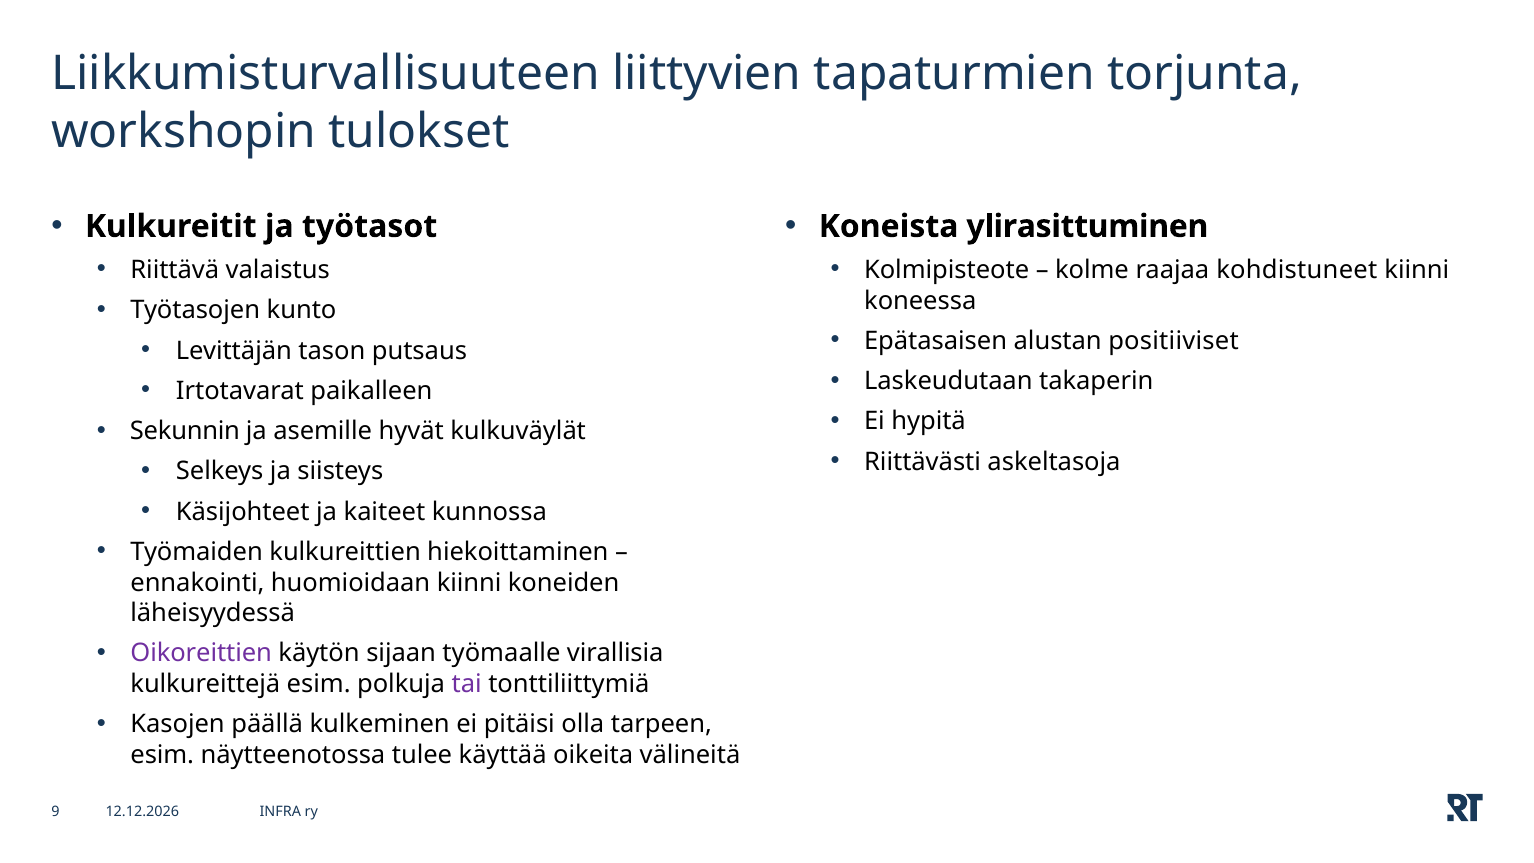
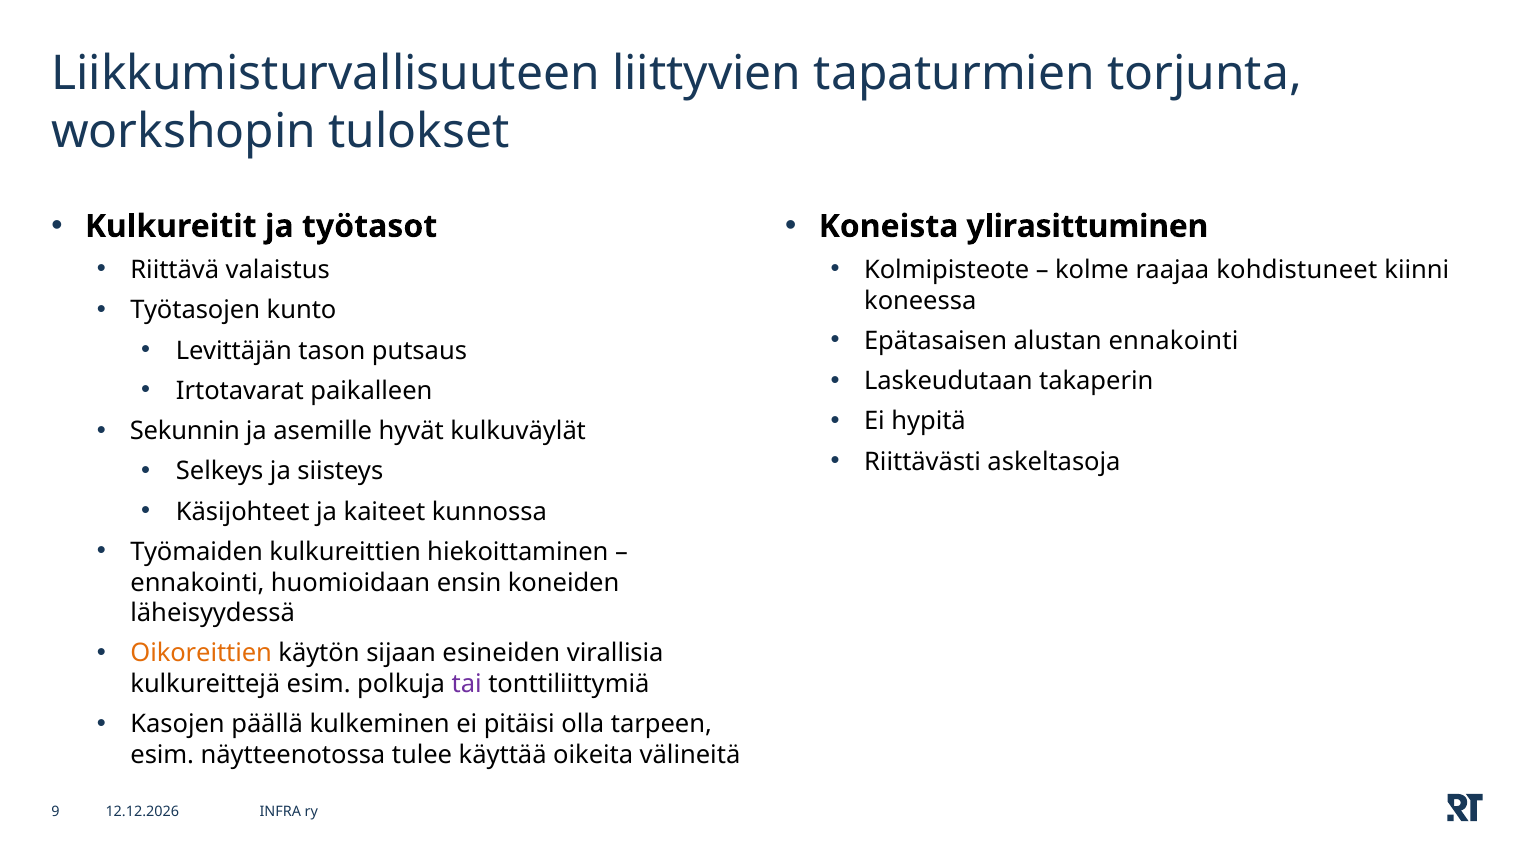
alustan positiiviset: positiiviset -> ennakointi (1174, 341)
huomioidaan kiinni: kiinni -> ensin (469, 583)
Oikoreittien colour: purple -> orange (201, 653)
työmaalle: työmaalle -> esineiden (501, 653)
